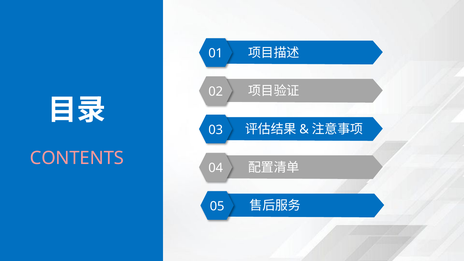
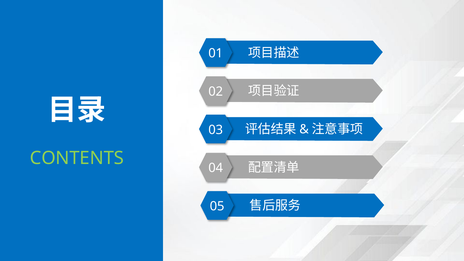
CONTENTS colour: pink -> light green (77, 158)
